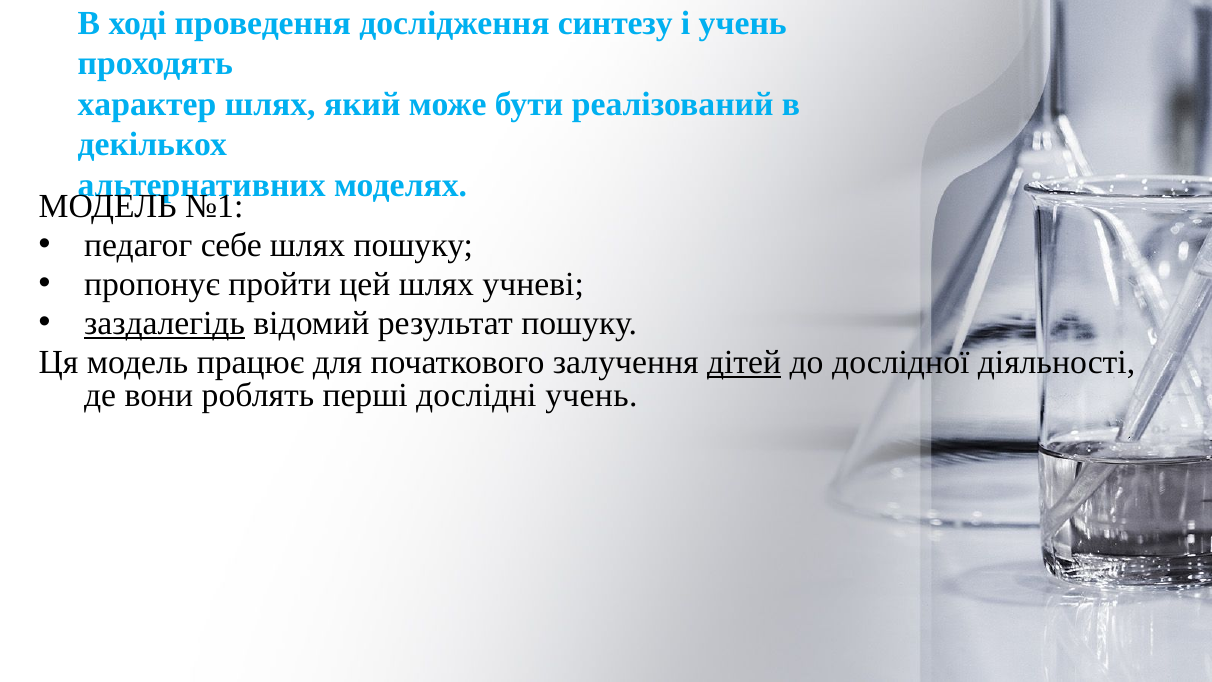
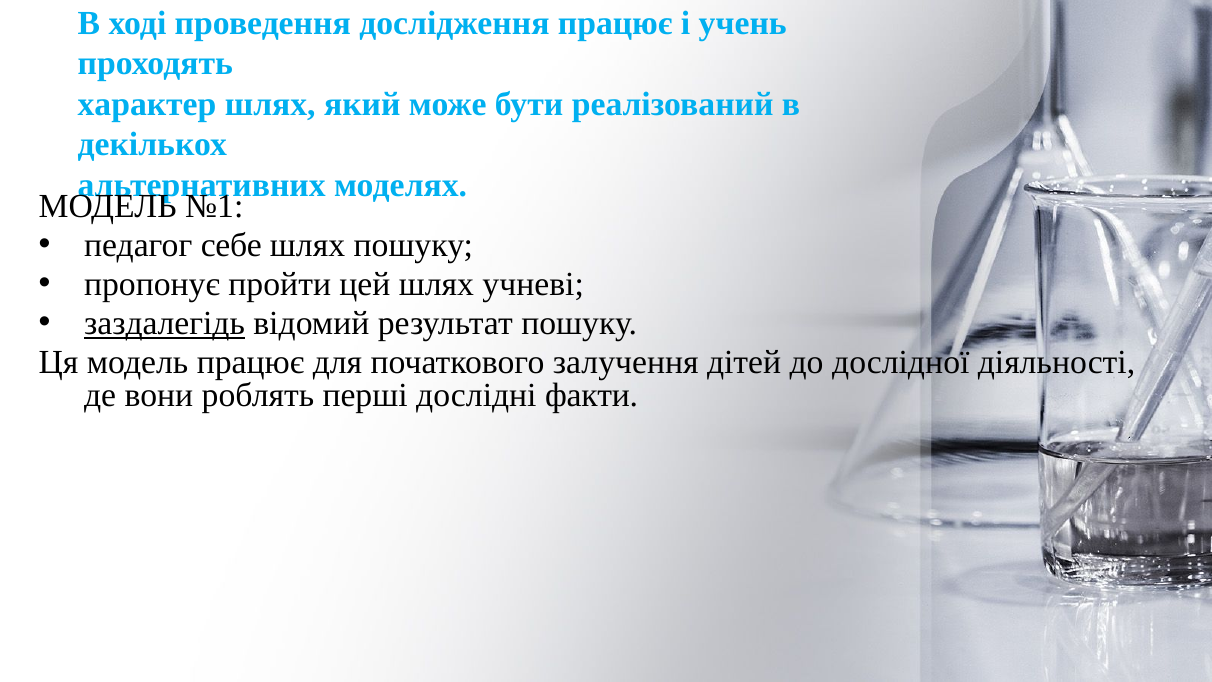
дослідження синтезу: синтезу -> працює (615, 23)
дітей underline: present -> none (744, 363)
дослідні учень: учень -> факти (592, 395)
